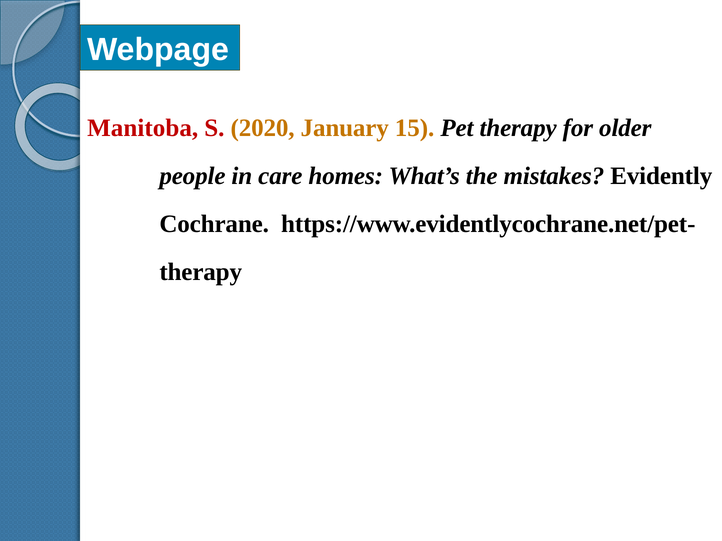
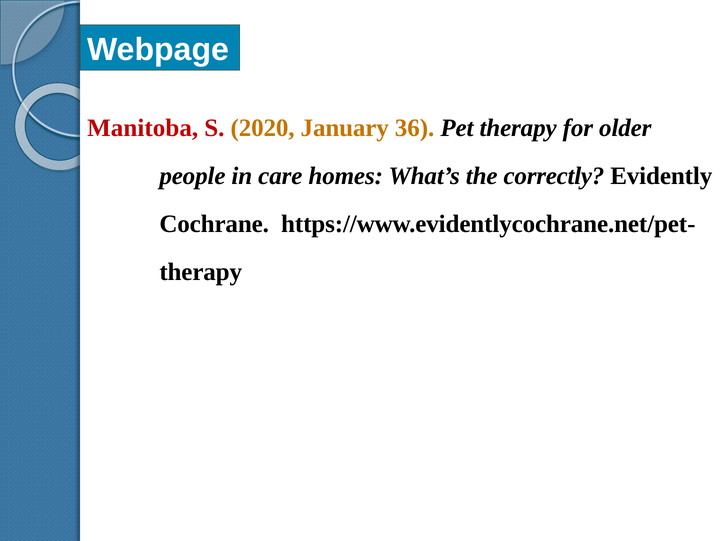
15: 15 -> 36 (415, 128)
mistakes: mistakes -> correctly (554, 176)
